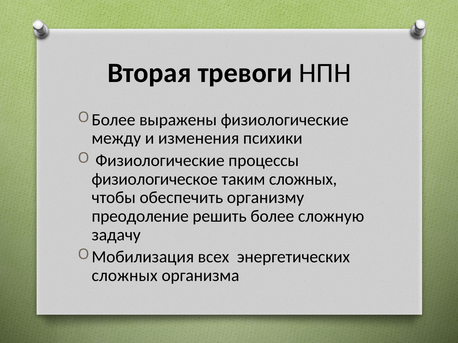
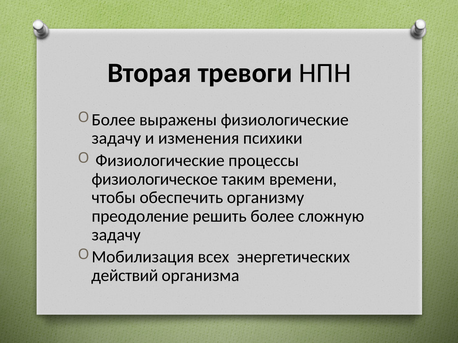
между: между -> задачу (116, 139)
таким сложных: сложных -> времени (303, 179)
сложных: сложных -> действий (125, 276)
